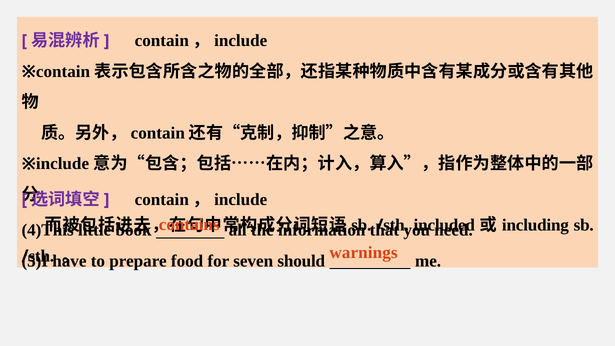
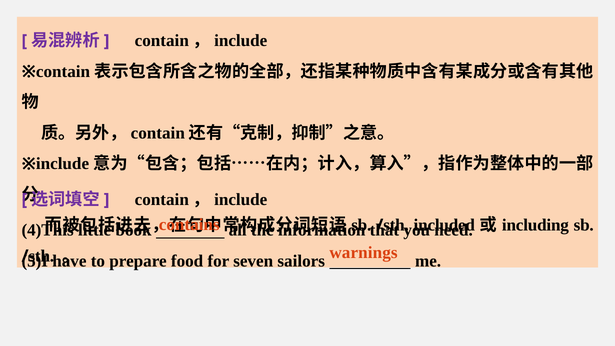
should: should -> sailors (301, 261)
